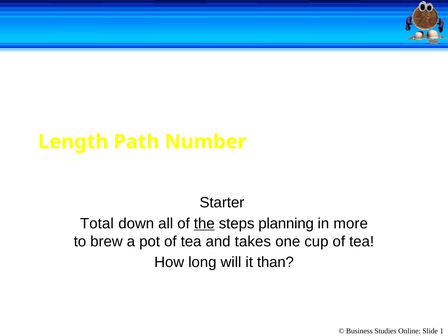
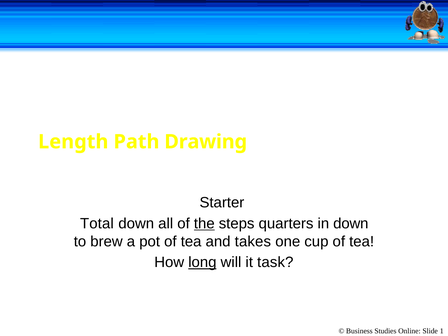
Number: Number -> Drawing (206, 142)
planning: planning -> quarters (286, 224)
in more: more -> down (351, 224)
long underline: none -> present (202, 262)
than: than -> task (275, 262)
